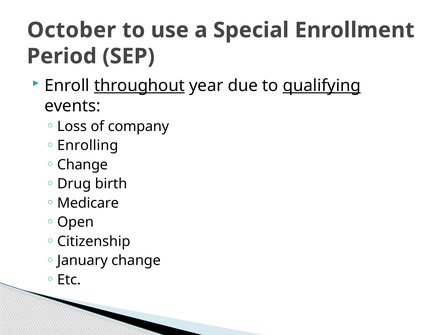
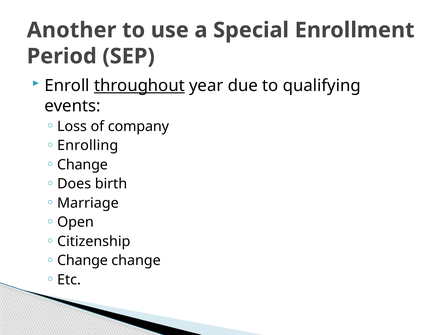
October: October -> Another (72, 30)
qualifying underline: present -> none (322, 86)
Drug: Drug -> Does (74, 184)
Medicare: Medicare -> Marriage (88, 203)
January: January -> Change (82, 261)
